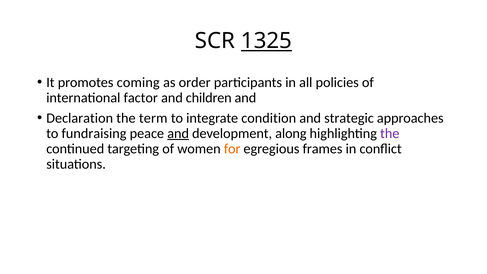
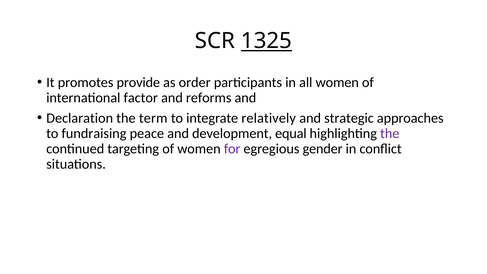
coming: coming -> provide (138, 82)
all policies: policies -> women (337, 82)
children: children -> reforms (209, 98)
condition: condition -> relatively (269, 118)
and underline: present -> none (178, 133)
along: along -> equal (291, 133)
for colour: orange -> purple (232, 149)
frames: frames -> gender (323, 149)
